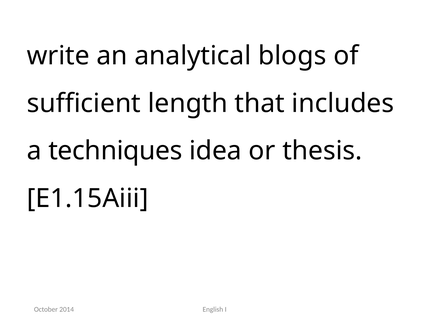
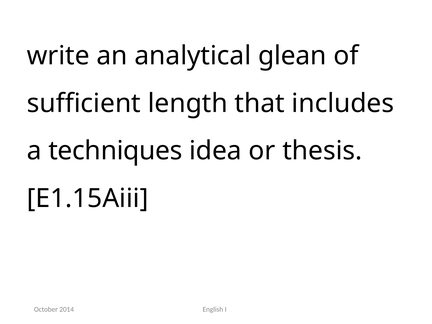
blogs: blogs -> glean (292, 56)
